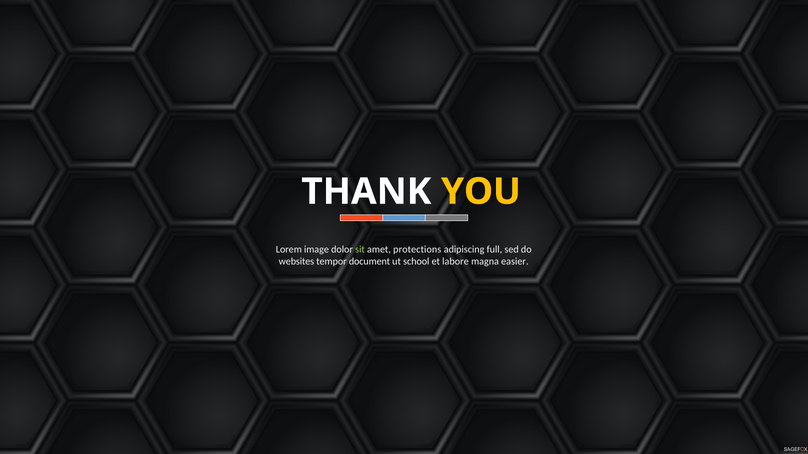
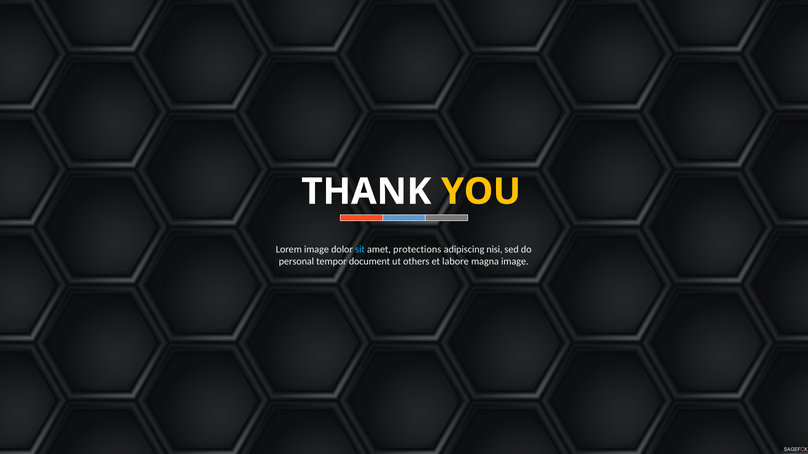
sit colour: light green -> light blue (360, 249)
full: full -> nisi (494, 249)
websites: websites -> personal (296, 262)
school: school -> others (416, 262)
magna easier: easier -> image (515, 262)
